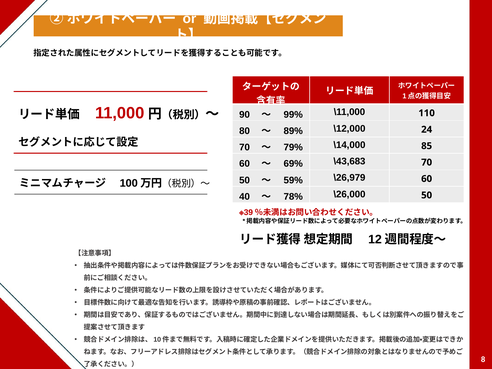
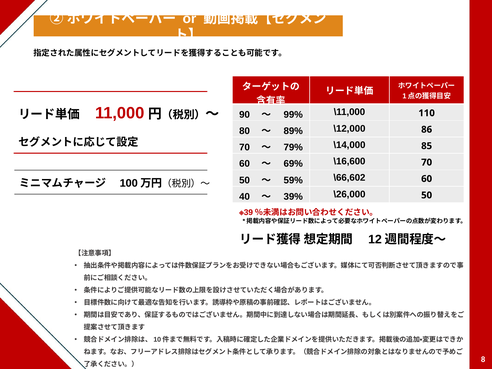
24: 24 -> 86 (427, 130)
\43,683: \43,683 -> \16,600 (349, 161)
\26,979: \26,979 -> \66,602 (349, 178)
78%: 78% -> 39% (293, 197)
